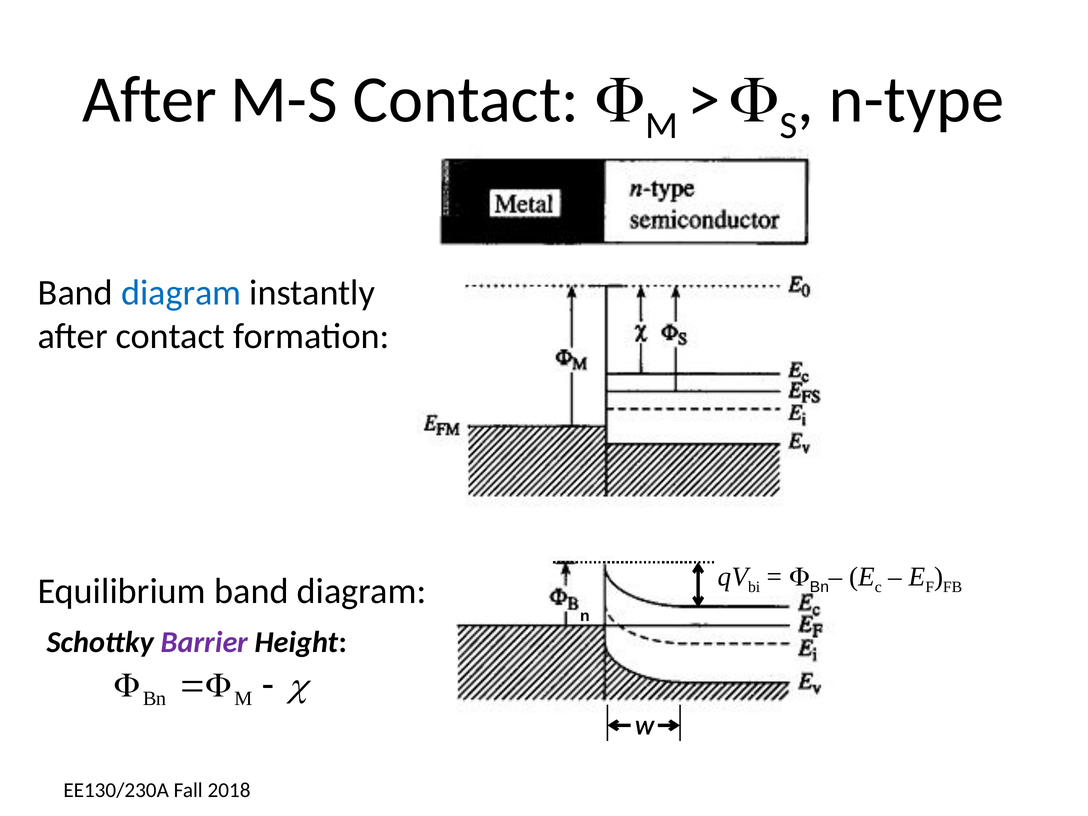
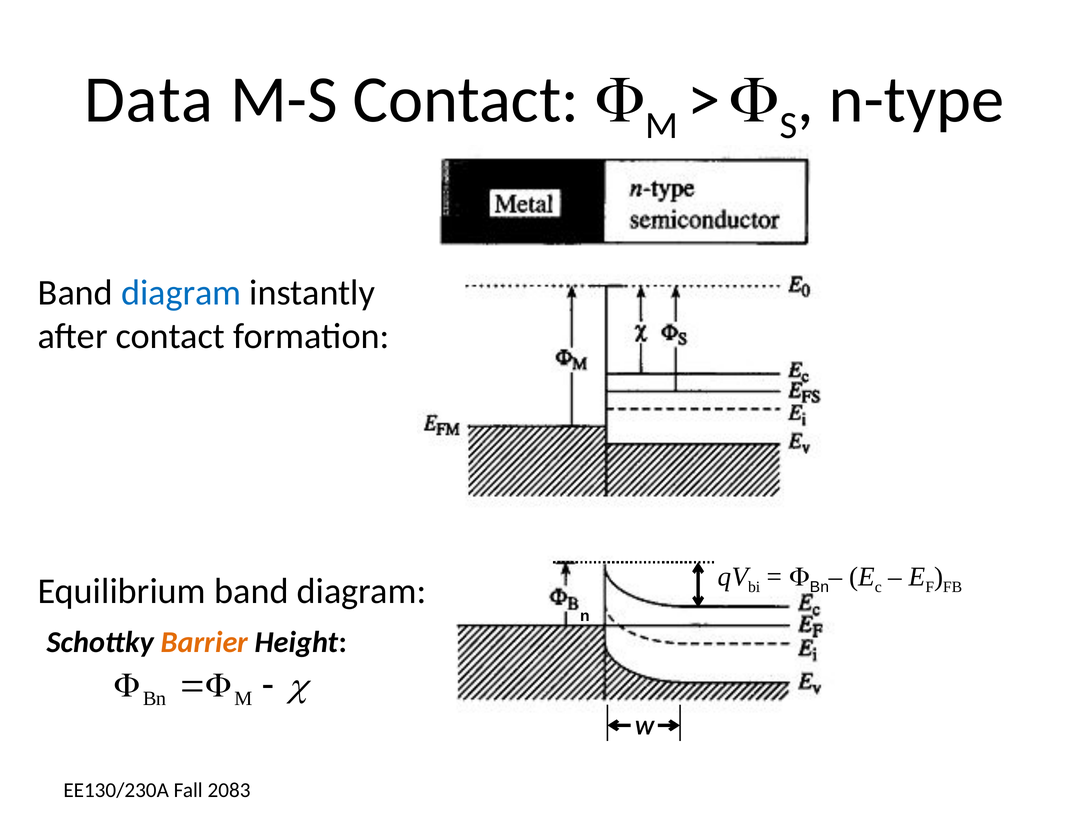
After: After -> Data (149, 100)
Barrier colour: purple -> orange (204, 642)
2018: 2018 -> 2083 (229, 790)
